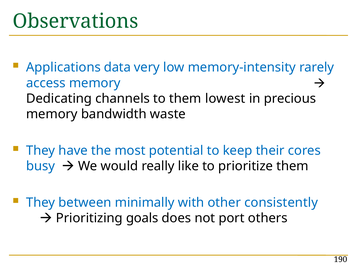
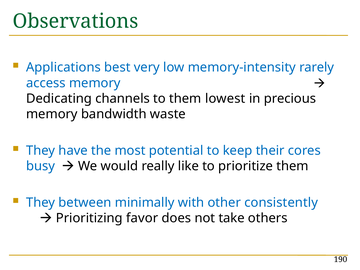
data: data -> best (117, 67)
goals: goals -> favor (142, 218)
port: port -> take (232, 218)
